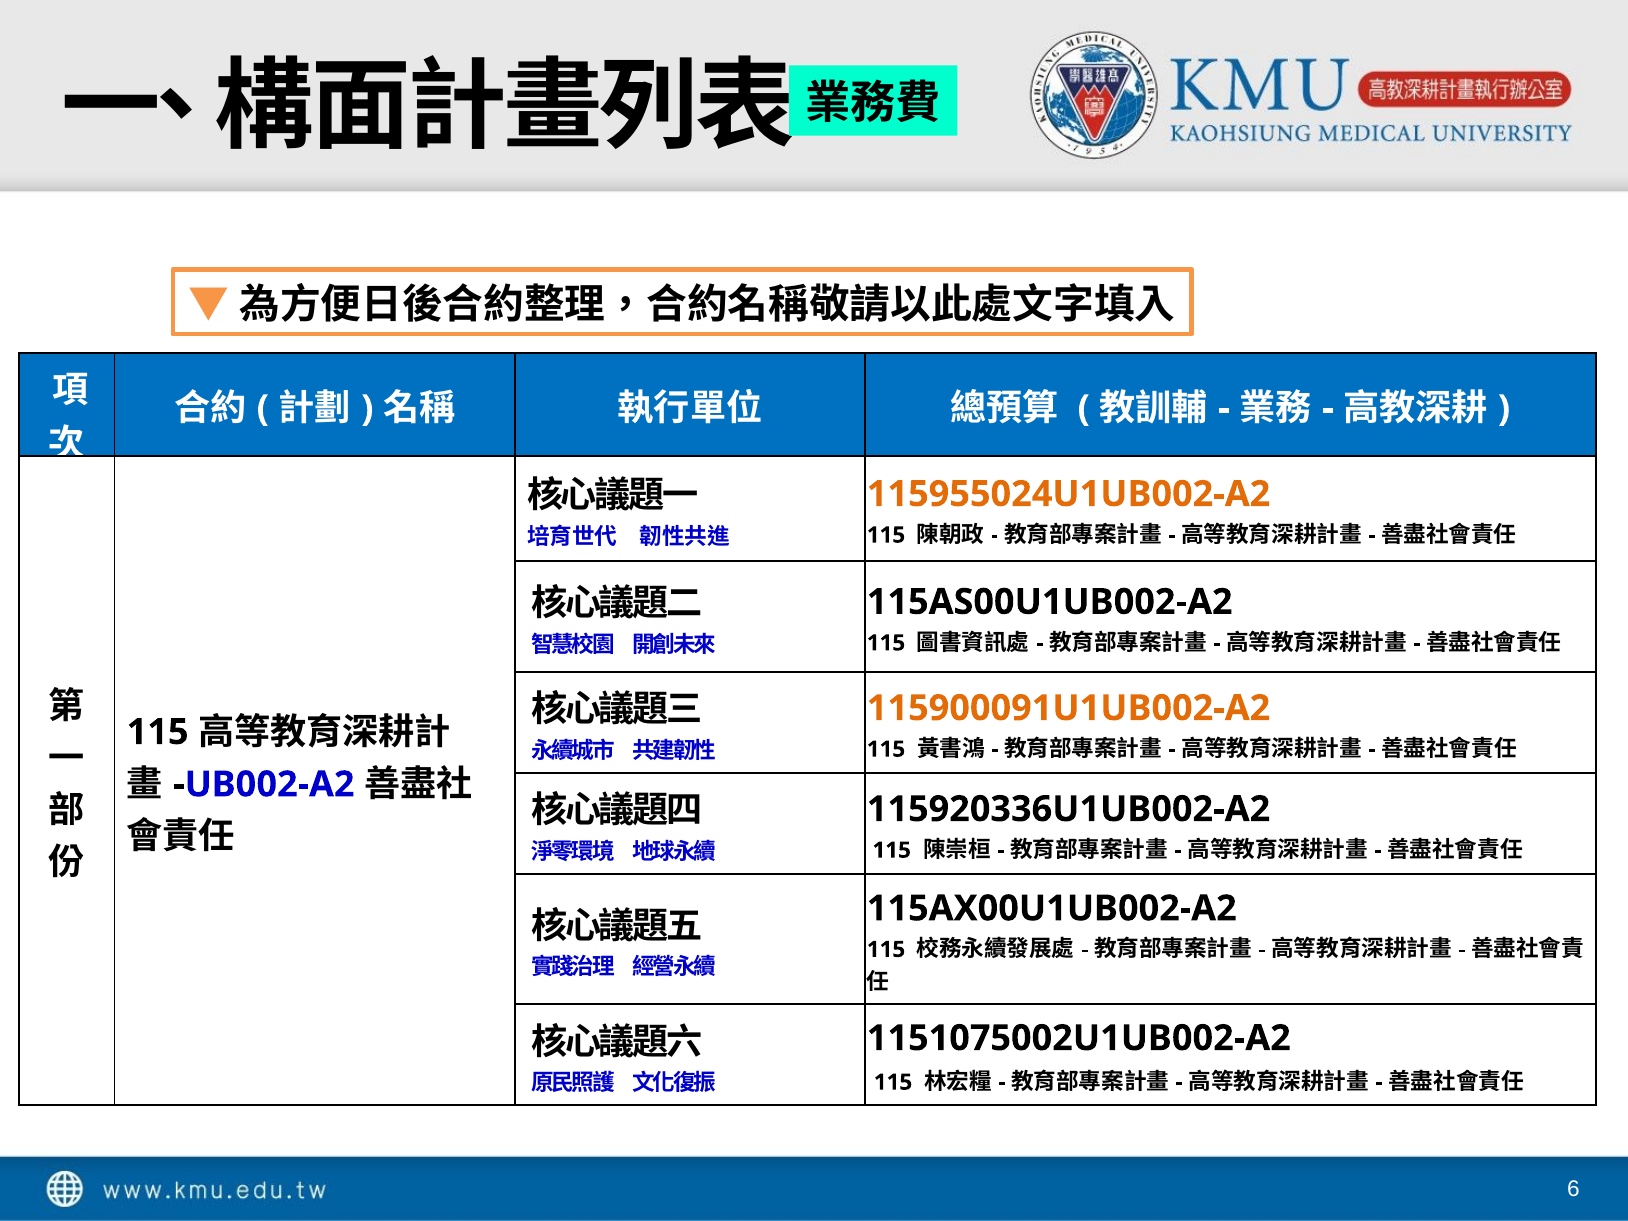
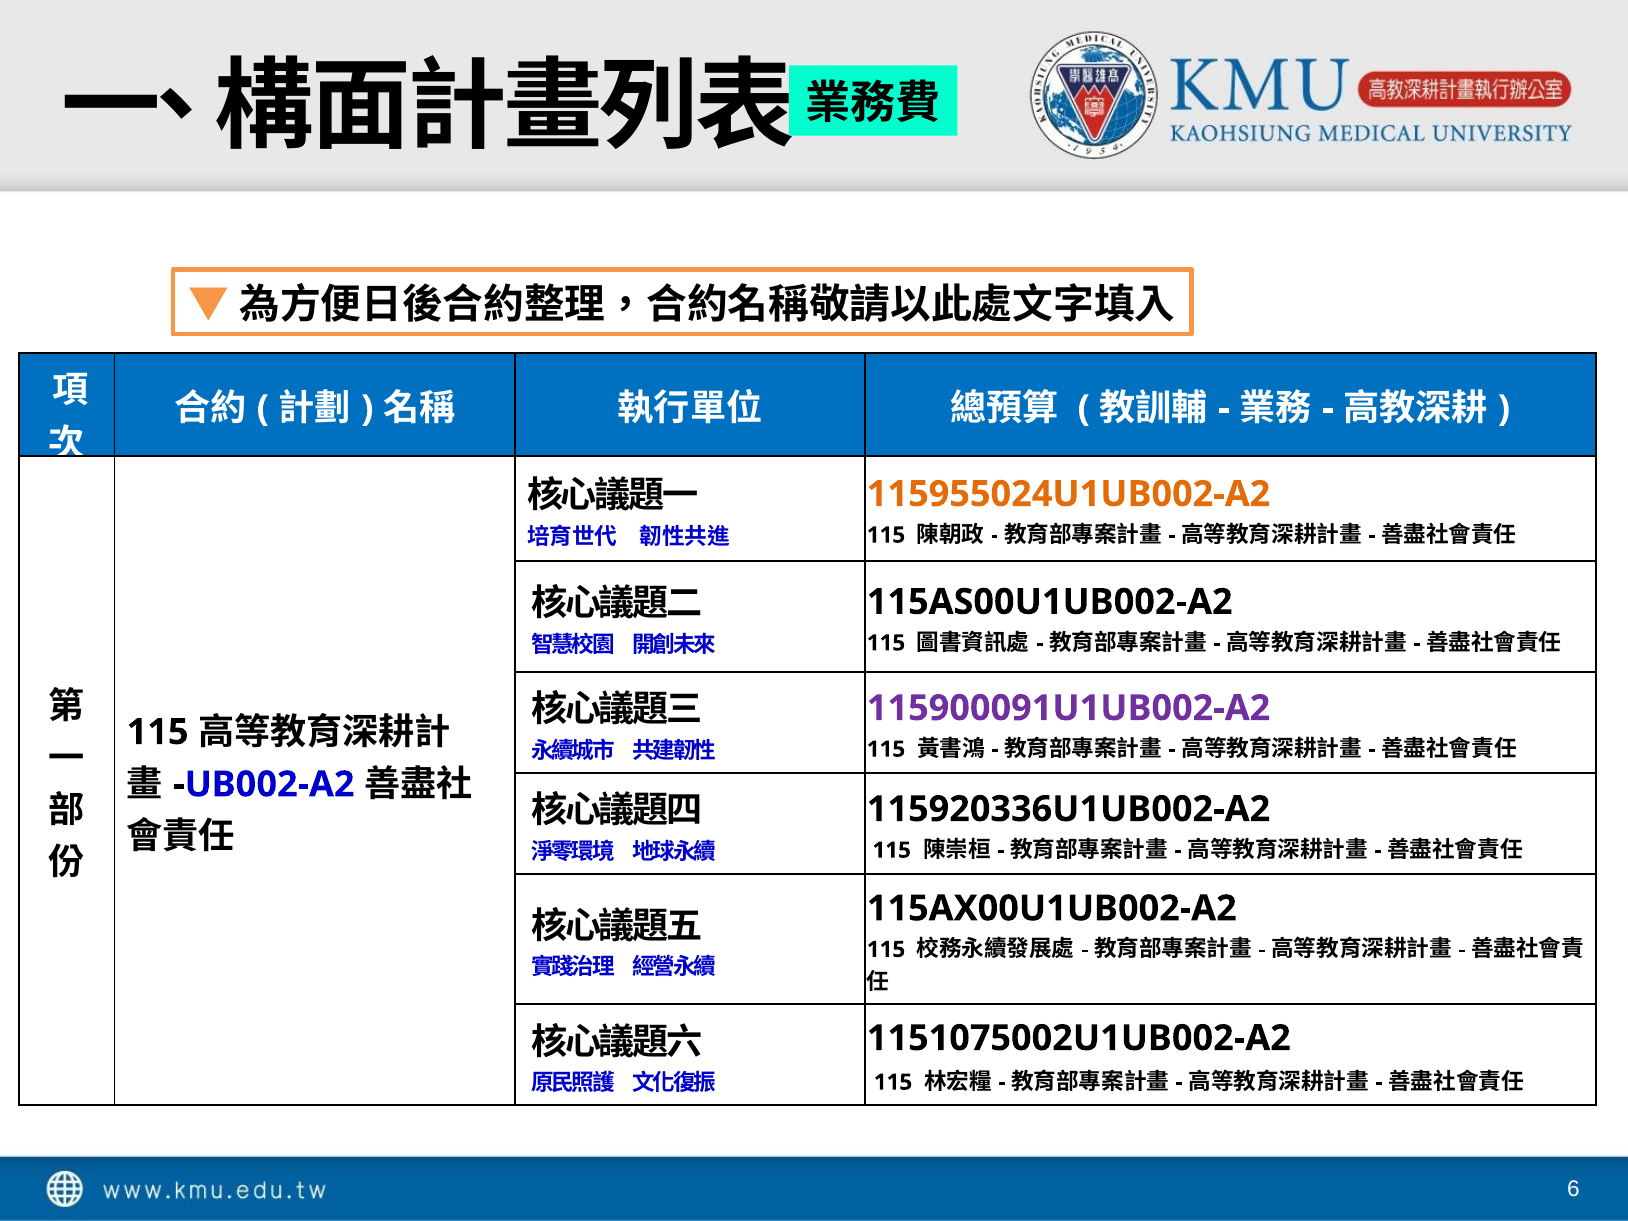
115900091U1UB002-A2 colour: orange -> purple (1069, 708)
